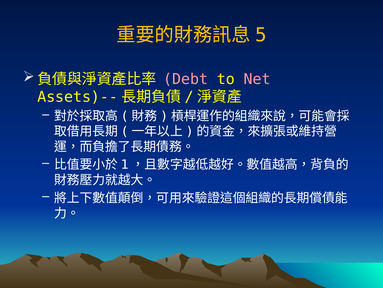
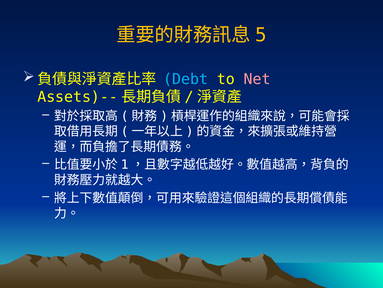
Debt colour: pink -> light blue (186, 79)
